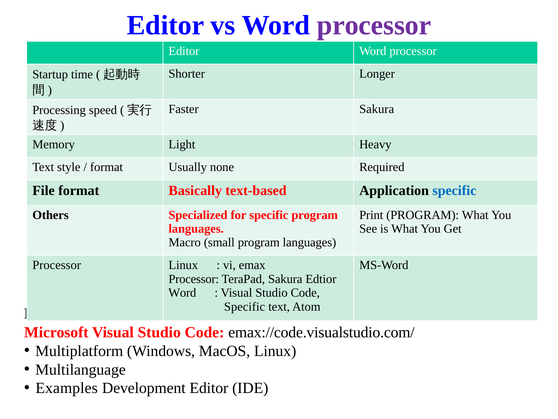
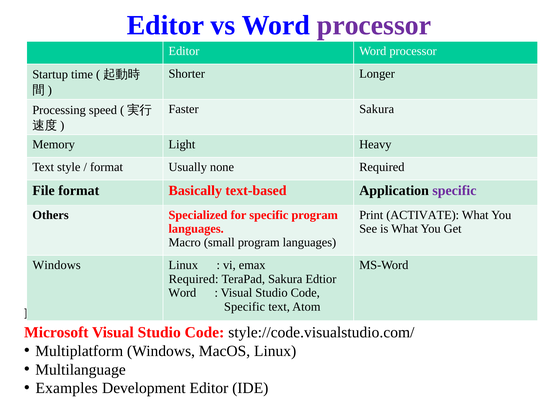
specific colour: blue -> purple (454, 190)
Print PROGRAM: PROGRAM -> ACTIVATE (423, 215)
Processor: Processor -> Windows (57, 265)
Processor: Processor -> Required (194, 279)
emax://code.visualstudio.com/: emax://code.visualstudio.com/ -> style://code.visualstudio.com/ (321, 332)
